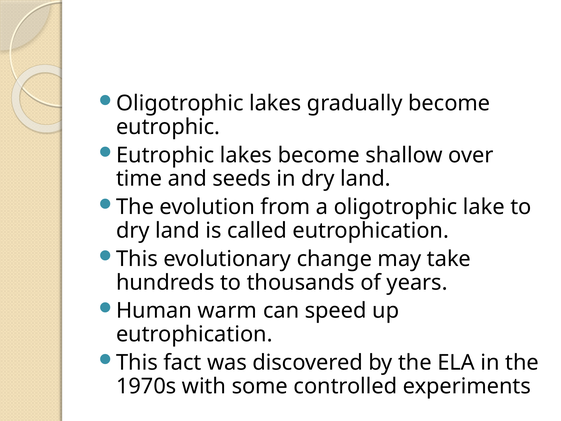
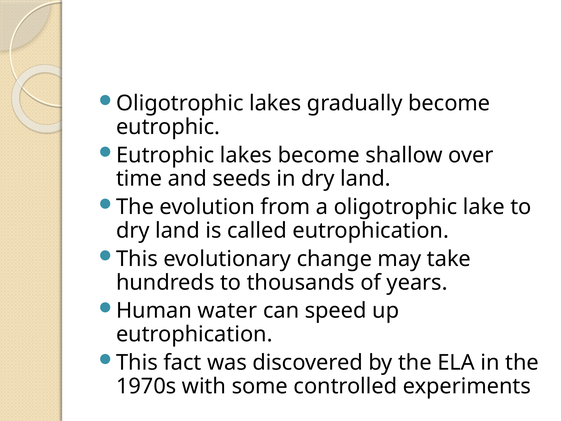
warm: warm -> water (227, 311)
